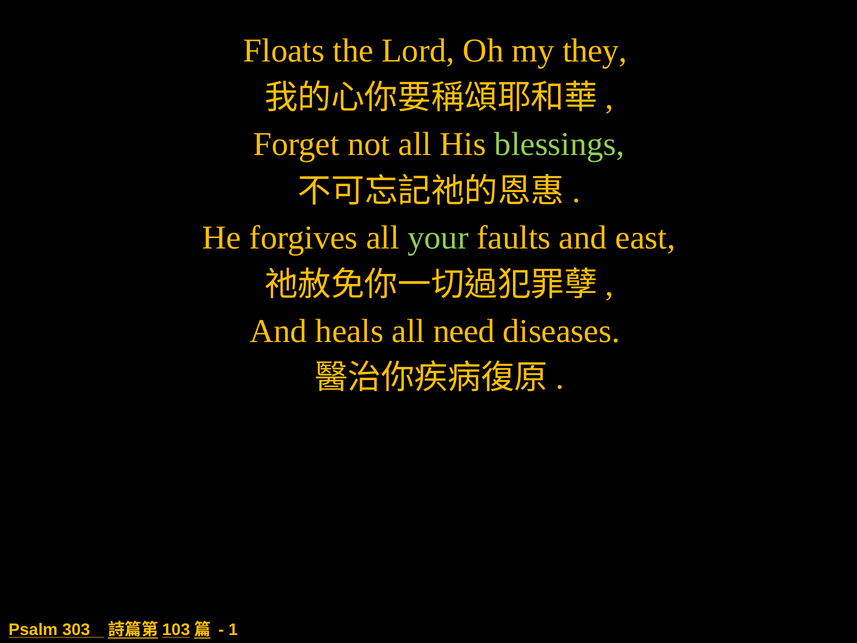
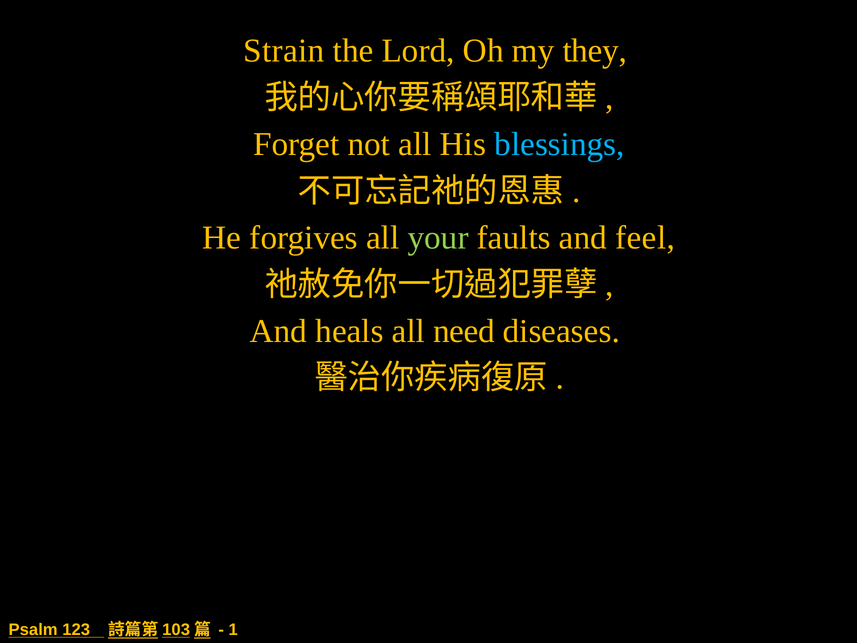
Floats: Floats -> Strain (284, 51)
blessings colour: light green -> light blue (560, 144)
east: east -> feel (645, 238)
303: 303 -> 123 (76, 630)
